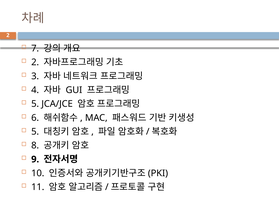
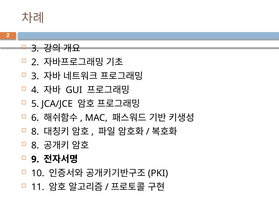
7: 7 -> 3 (35, 49)
5: 5 -> 8 (35, 132)
